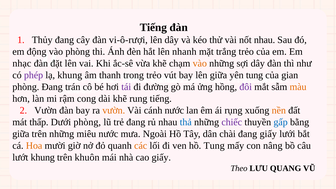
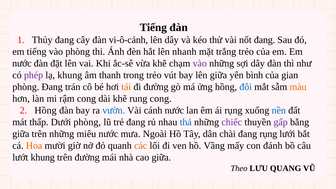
vi-ô-rượi: vi-ô-rượi -> vi-ô-cảnh (128, 40)
nốt nhau: nhau -> đang (265, 40)
em động: động -> tiếng (37, 52)
nhạc: nhạc -> nước (22, 63)
vào colour: orange -> purple (200, 63)
yên tung: tung -> bình (255, 75)
tái colour: purple -> orange (126, 87)
đôi colour: purple -> blue (246, 87)
rung tiếng: tiếng -> cong (161, 99)
2 Vườn: Vườn -> Hồng (46, 110)
vườn colour: orange -> blue (114, 110)
nền colour: orange -> blue (279, 110)
gấp colour: blue -> purple (281, 122)
đang giấy: giấy -> rụng (268, 134)
hồ Tung: Tung -> Vầng (214, 146)
nâng: nâng -> đánh (273, 146)
trên khuôn: khuôn -> đường (87, 157)
cao giấy: giấy -> giữa (161, 157)
